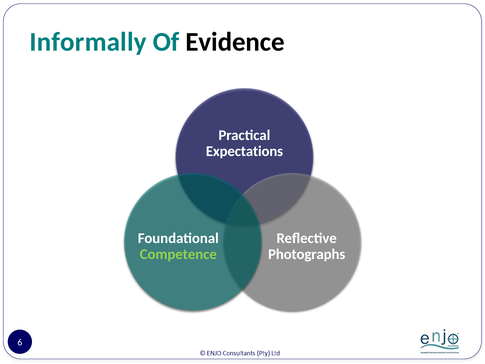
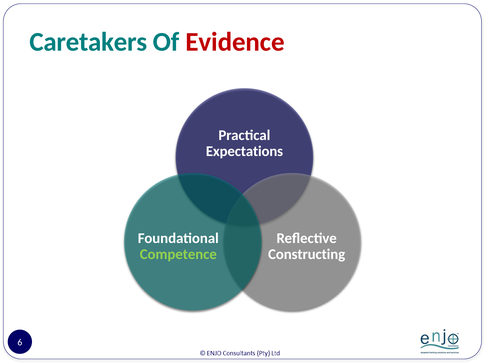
Informally: Informally -> Caretakers (88, 42)
Evidence colour: black -> red (235, 42)
Photographs: Photographs -> Constructing (307, 254)
